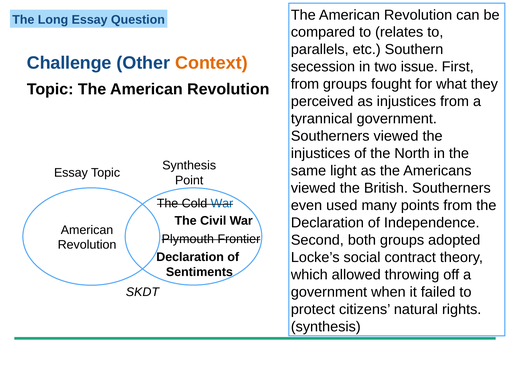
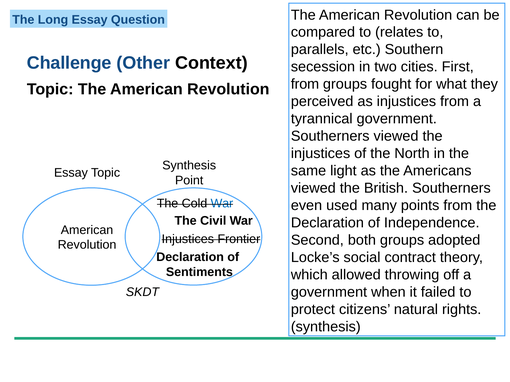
Context colour: orange -> black (211, 63)
issue: issue -> cities (419, 67)
Plymouth: Plymouth -> Injustices (188, 239)
